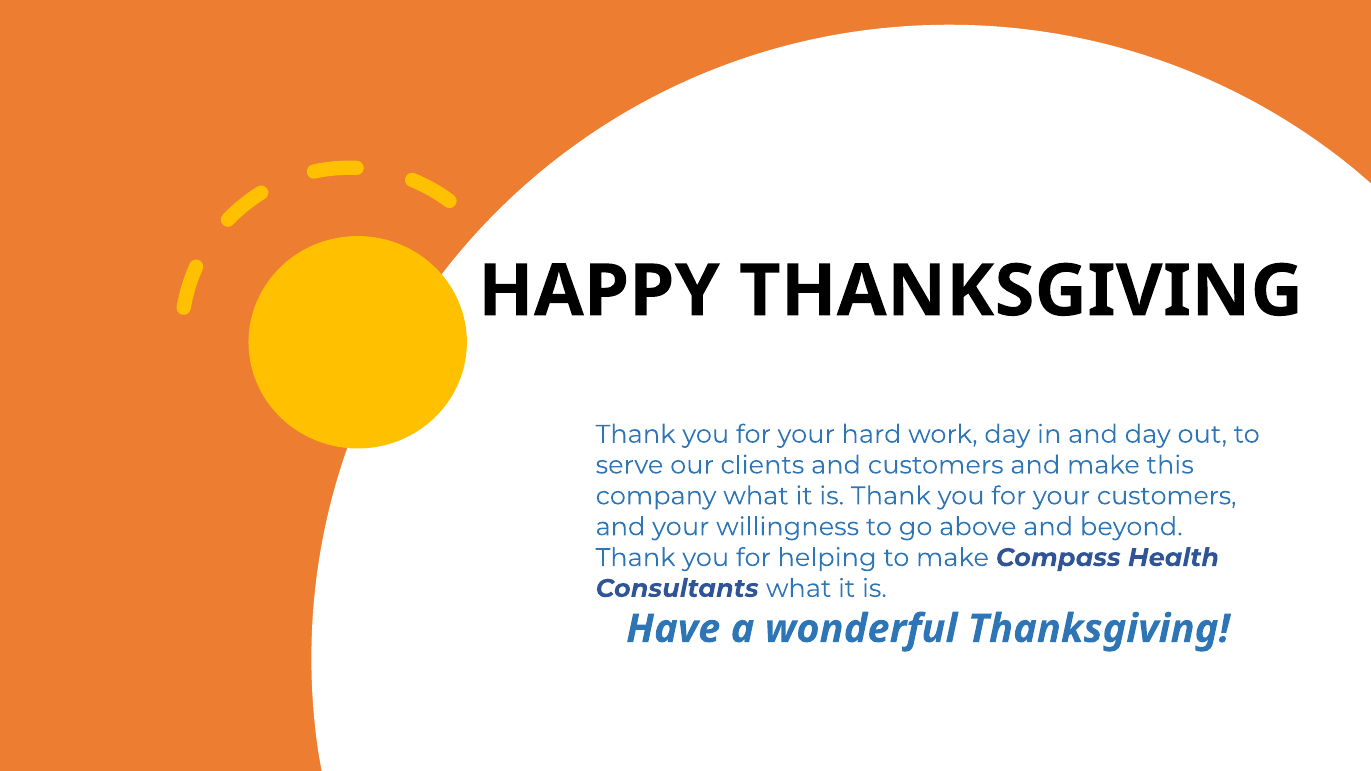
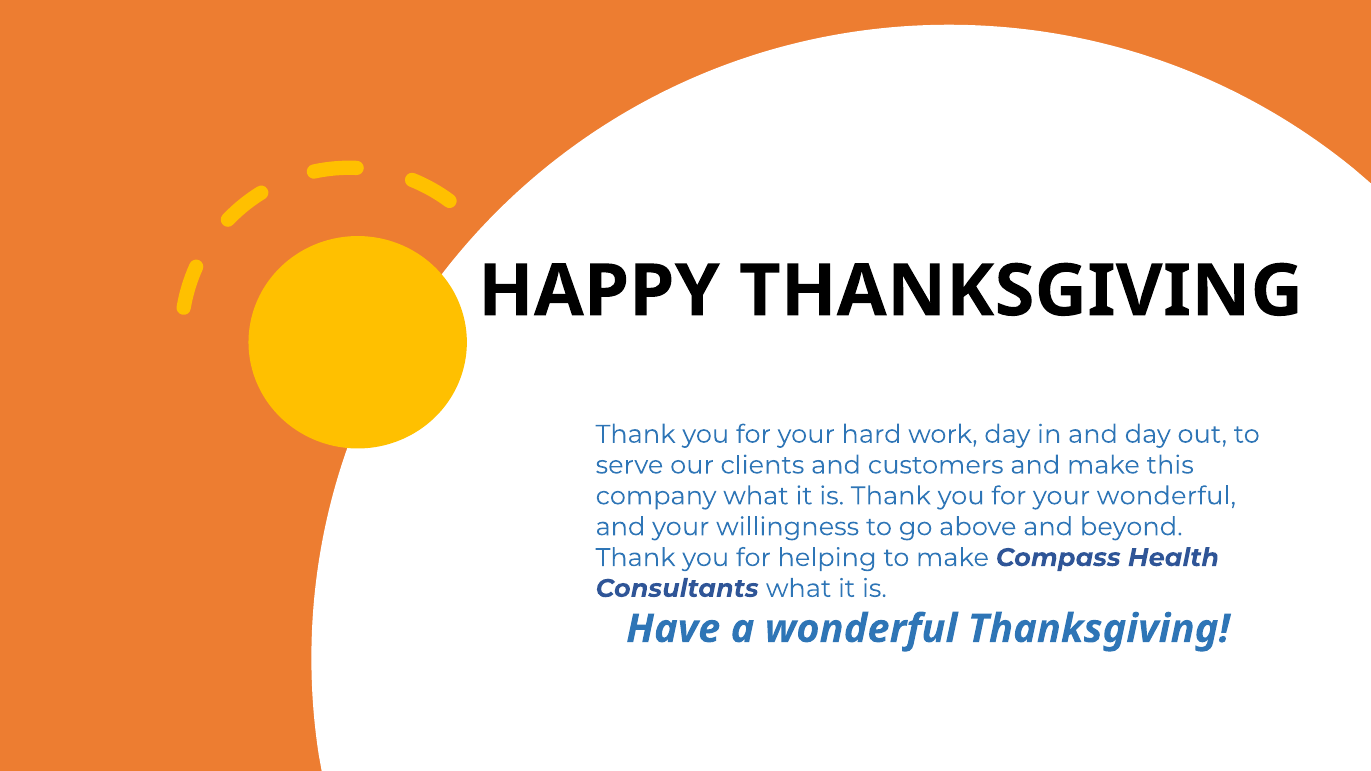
your customers: customers -> wonderful (1166, 496)
